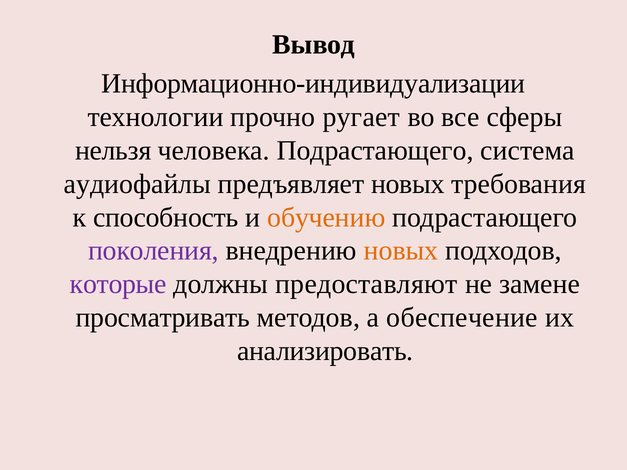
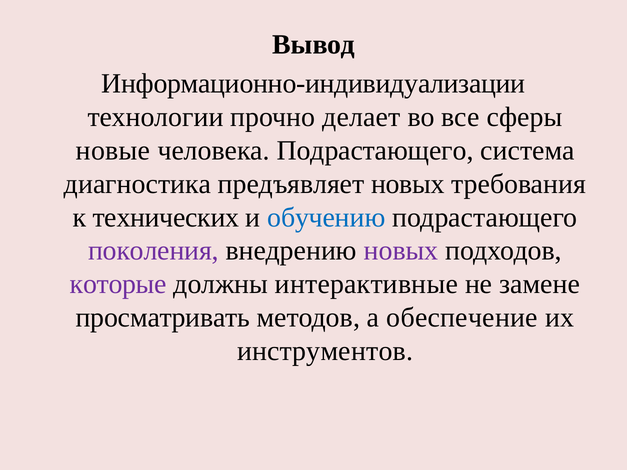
ругает: ругает -> делает (361, 117)
нельзя: нельзя -> новые (113, 151)
аудиофайлы: аудиофайлы -> диагностика (137, 184)
способность: способность -> технических (166, 217)
обучению colour: orange -> blue (326, 217)
новых colour: orange -> purple (401, 251)
предоставляют: предоставляют -> интерактивные (366, 284)
анализировать: анализировать -> инструментов (325, 351)
